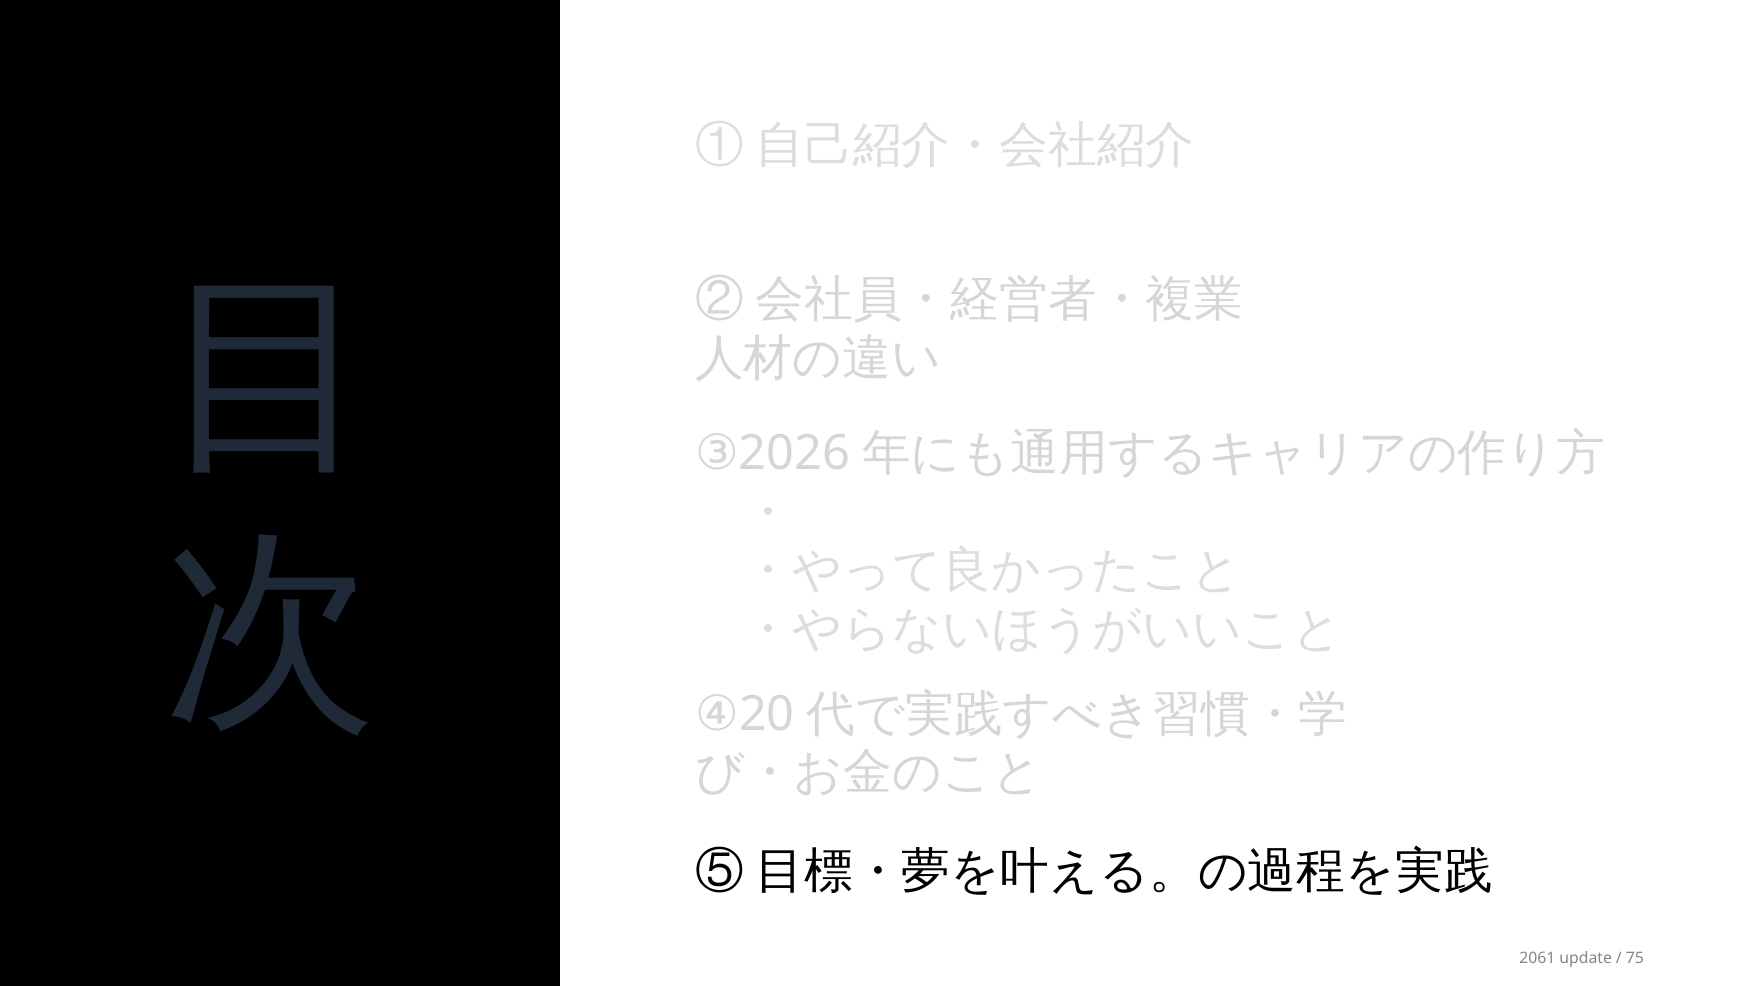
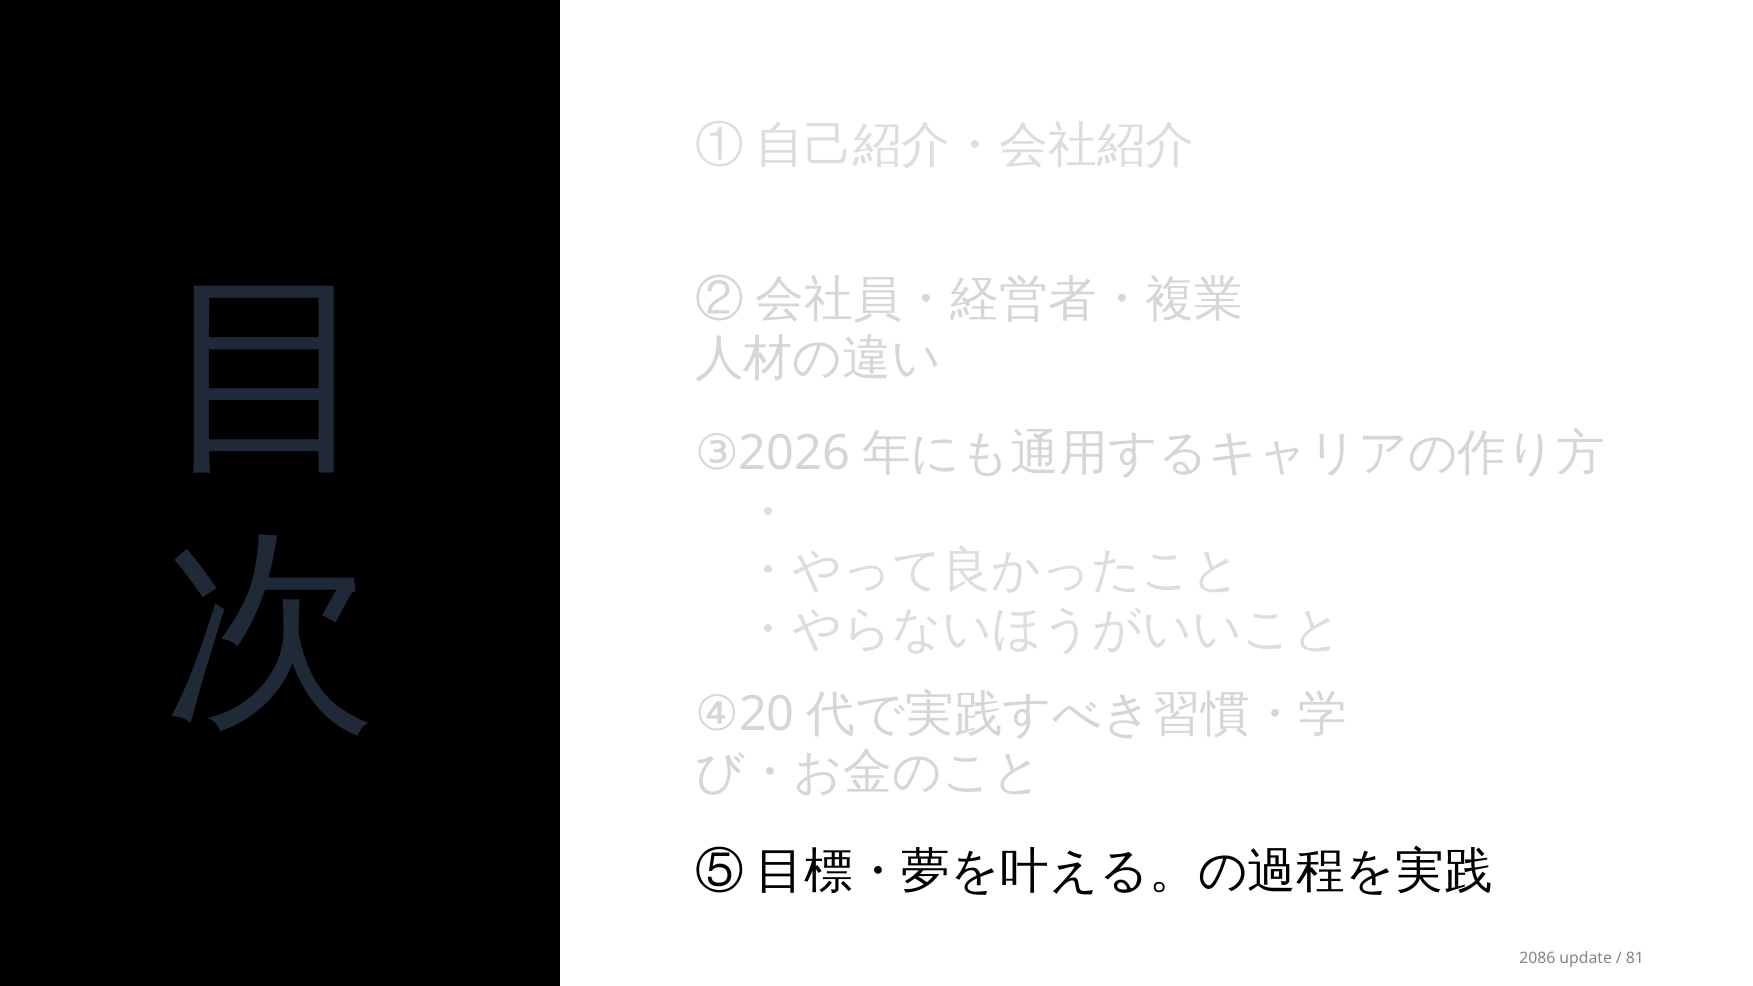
2061: 2061 -> 2086 (1537, 958)
75: 75 -> 81 (1635, 958)
